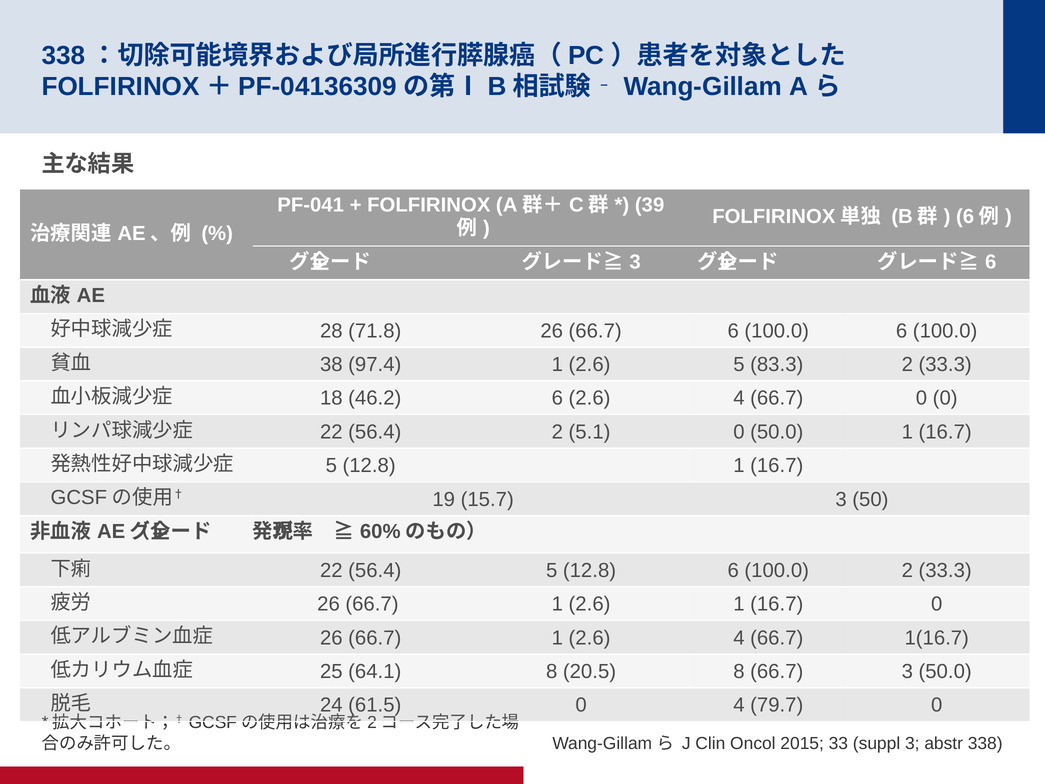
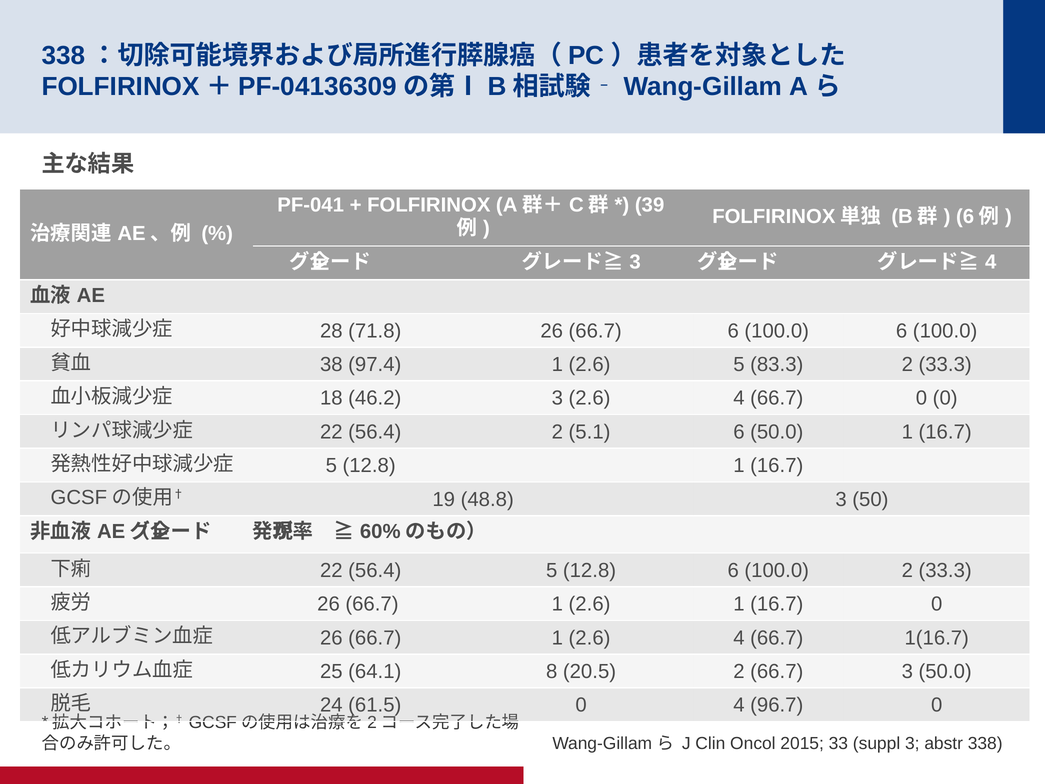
6: 6 -> 4 (991, 262)
46.2 6: 6 -> 3 (557, 398)
5.1 0: 0 -> 6 (739, 432)
15.7: 15.7 -> 48.8 (487, 499)
20.5 8: 8 -> 2 (739, 671)
79.7: 79.7 -> 96.7 (777, 705)
